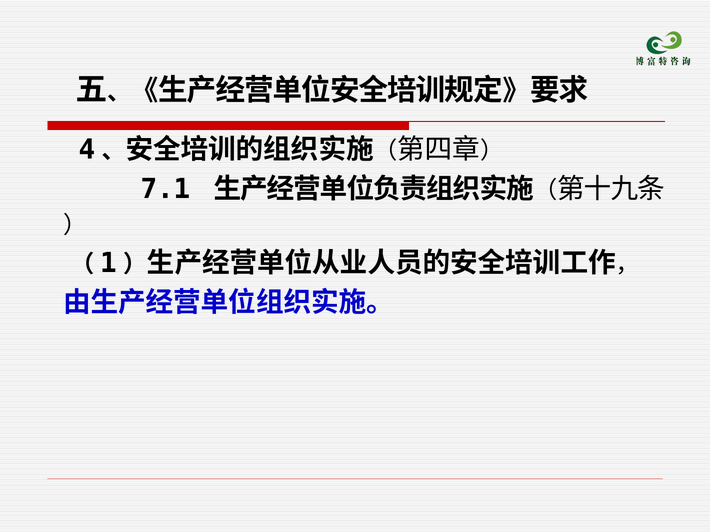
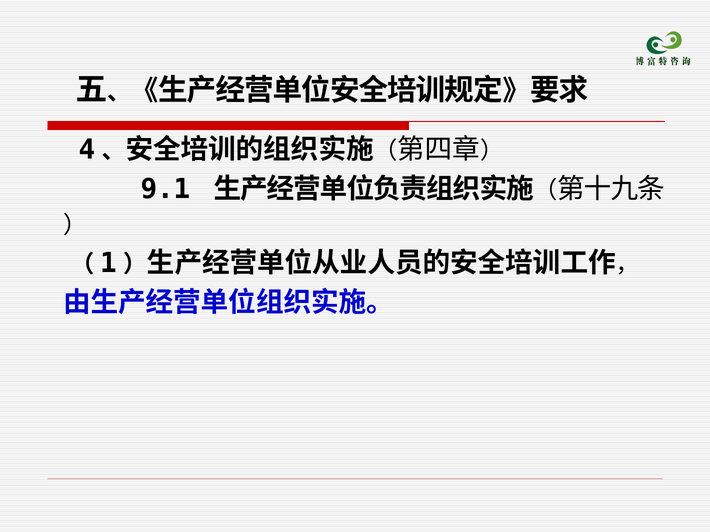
7.1: 7.1 -> 9.1 (165, 189)
